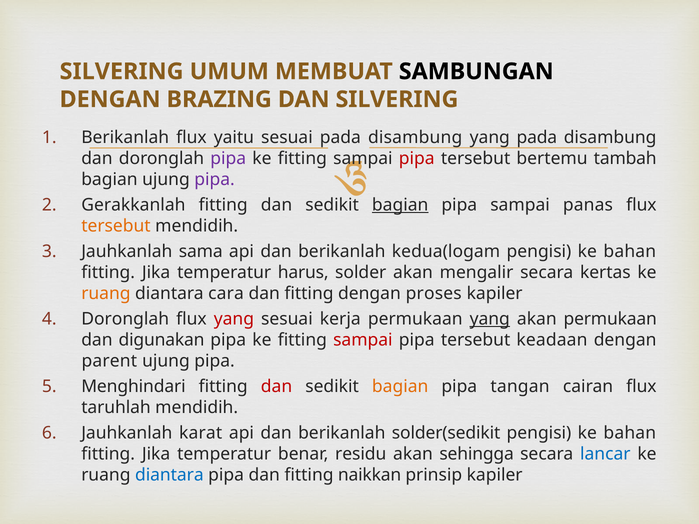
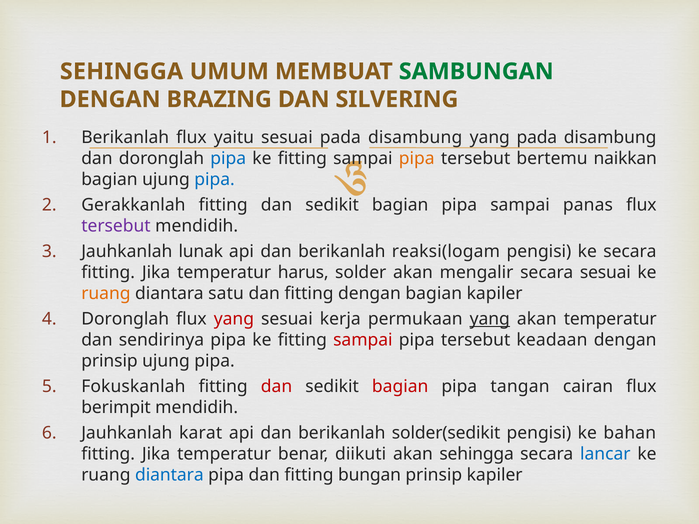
SILVERING: SILVERING -> SEHINGGA (122, 72)
SAMBUNGAN colour: black -> green (476, 72)
pipa colour: purple -> blue (228, 158)
pipa colour: red -> orange (417, 158)
tambah: tambah -> naikkan (625, 158)
pipa colour: purple -> blue (215, 179)
bagian underline: present -> none (400, 205)
tersebut colour: orange -> purple (116, 226)
sama: sama -> lunak (201, 252)
kedua(logam: kedua(logam -> reaksi(logam (446, 252)
bahan: bahan -> secara (630, 252)
secara kertas: kertas -> sesuai (605, 273)
cara: cara -> satu (226, 294)
dengan proses: proses -> bagian (434, 294)
akan permukaan: permukaan -> temperatur (610, 319)
digunakan: digunakan -> sendirinya (161, 340)
parent: parent -> prinsip (109, 361)
Menghindari: Menghindari -> Fokuskanlah (133, 387)
bagian colour: orange -> red (400, 387)
taruhlah: taruhlah -> berimpit (116, 408)
residu: residu -> diikuti (361, 454)
naikkan: naikkan -> bungan (370, 475)
